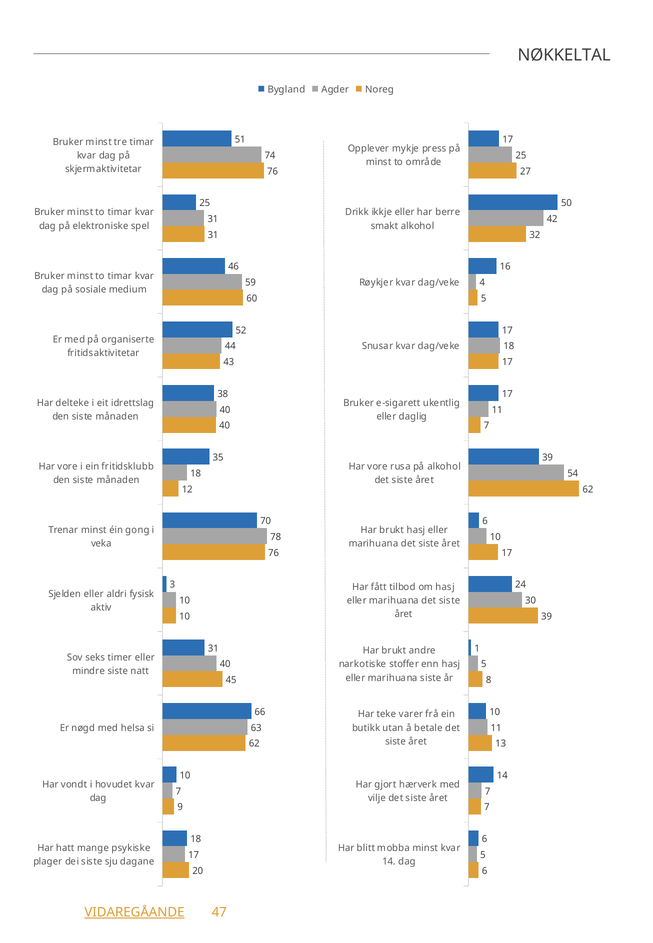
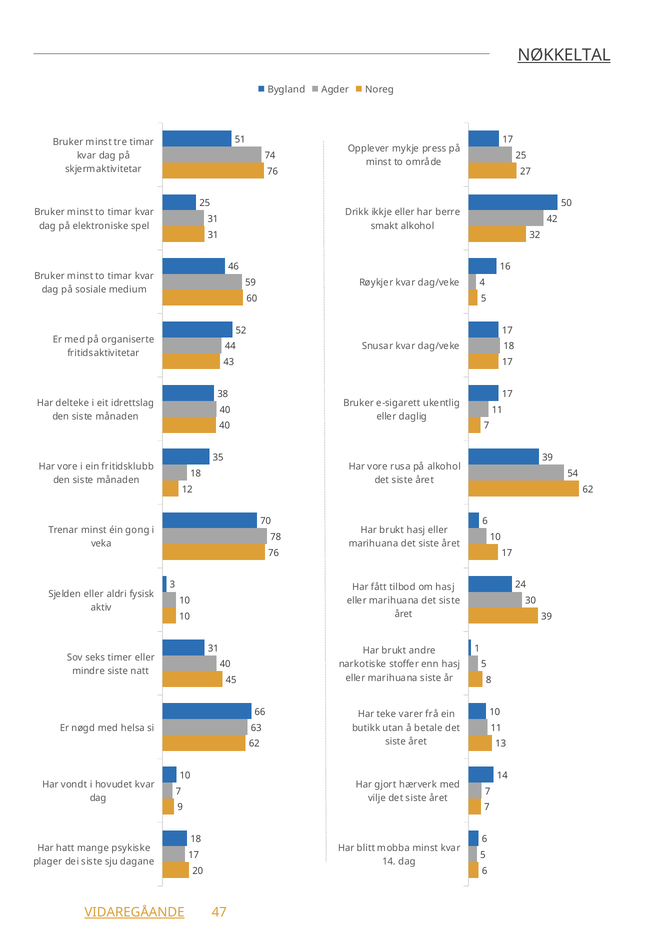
NØKKELTAL underline: none -> present (564, 55)
